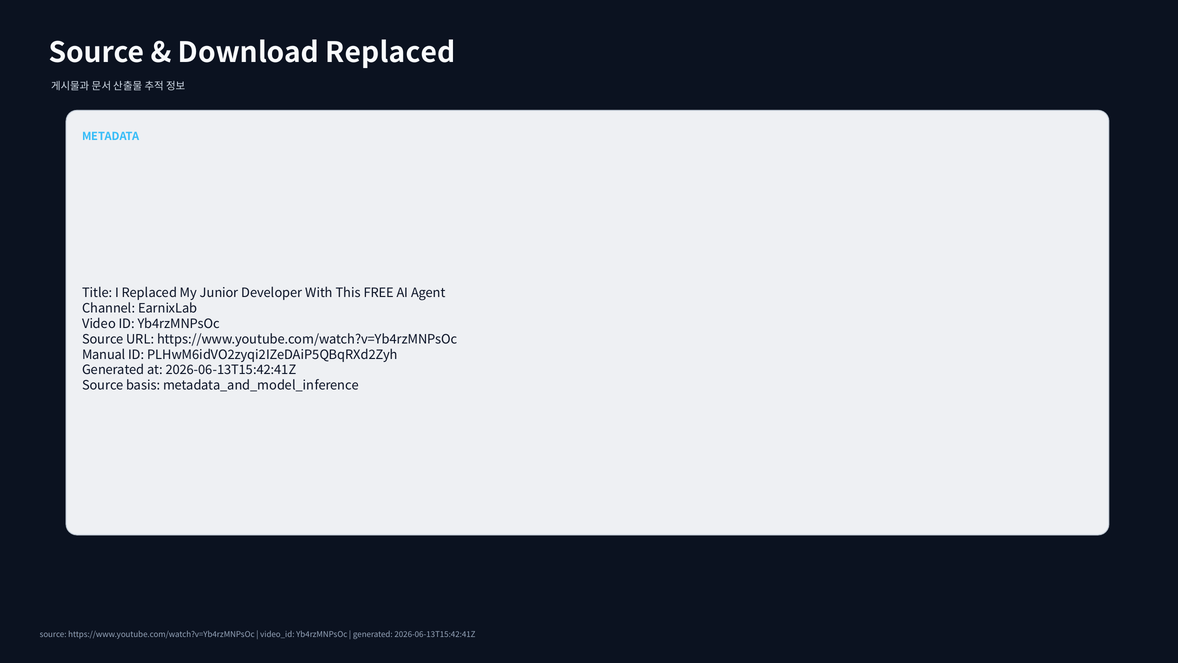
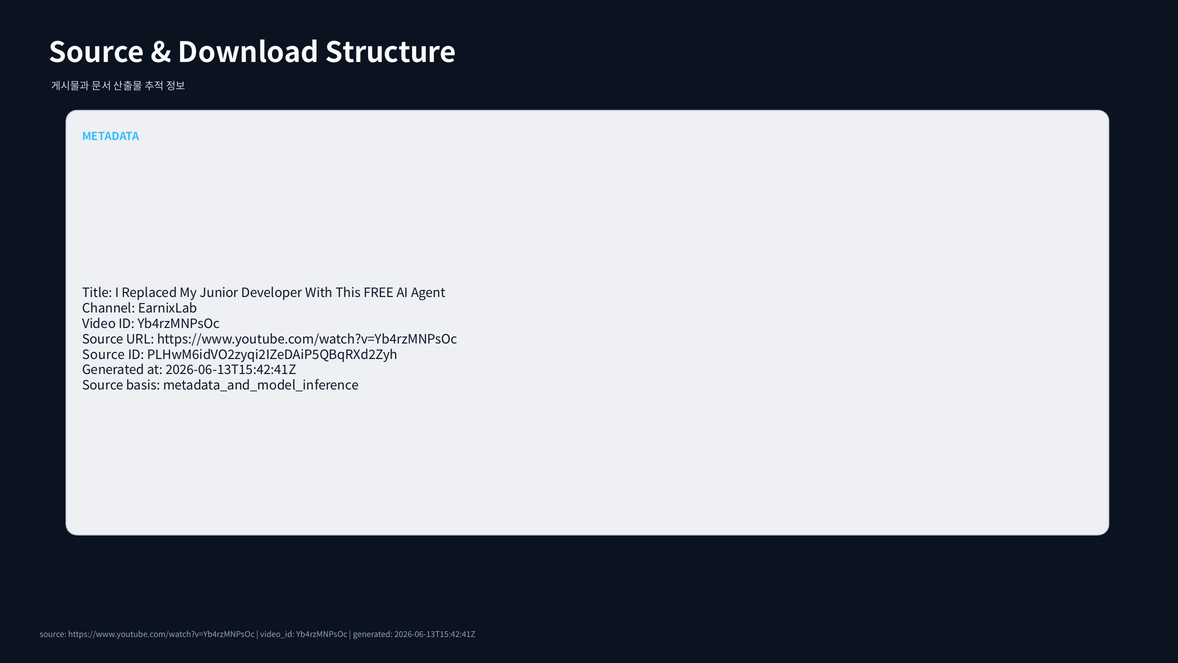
Download Replaced: Replaced -> Structure (391, 53)
Manual: Manual -> Source (104, 355)
